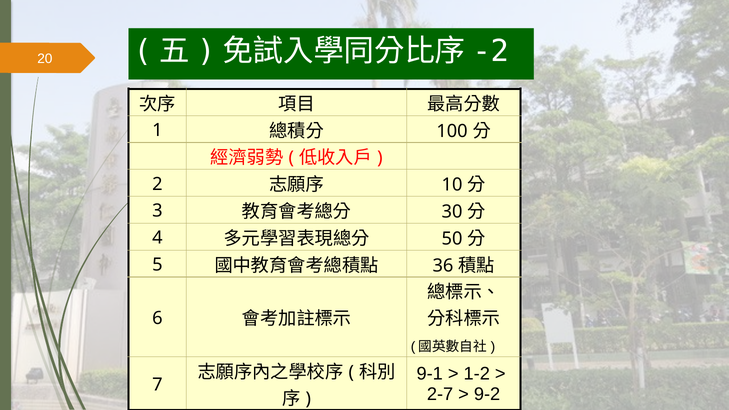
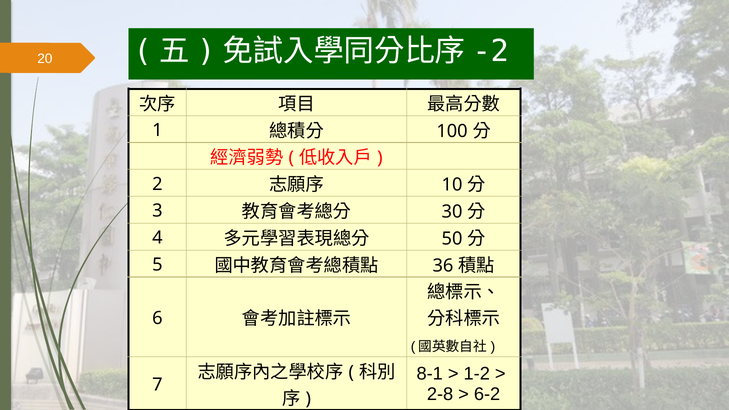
9-1: 9-1 -> 8-1 (430, 374)
2-7: 2-7 -> 2-8 (440, 394)
9-2: 9-2 -> 6-2 (487, 394)
